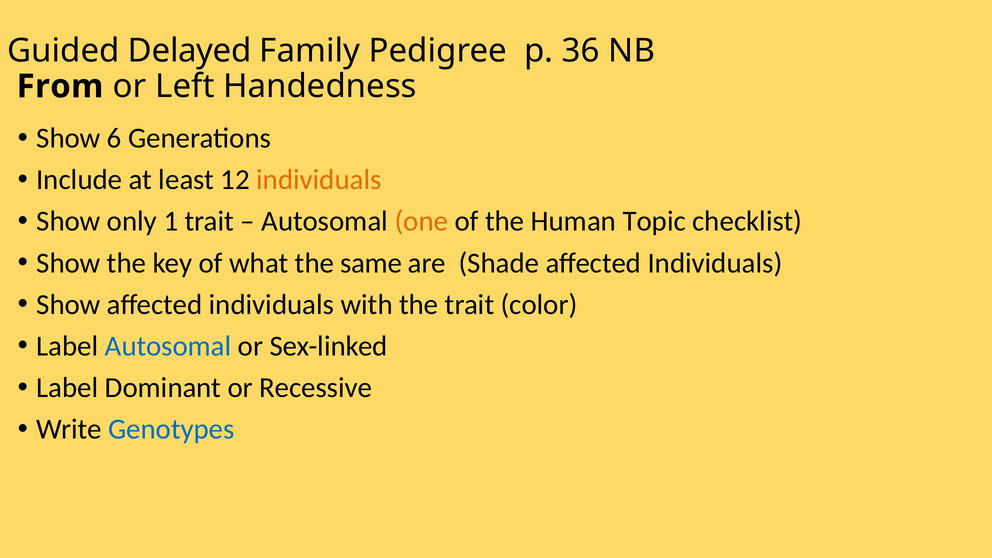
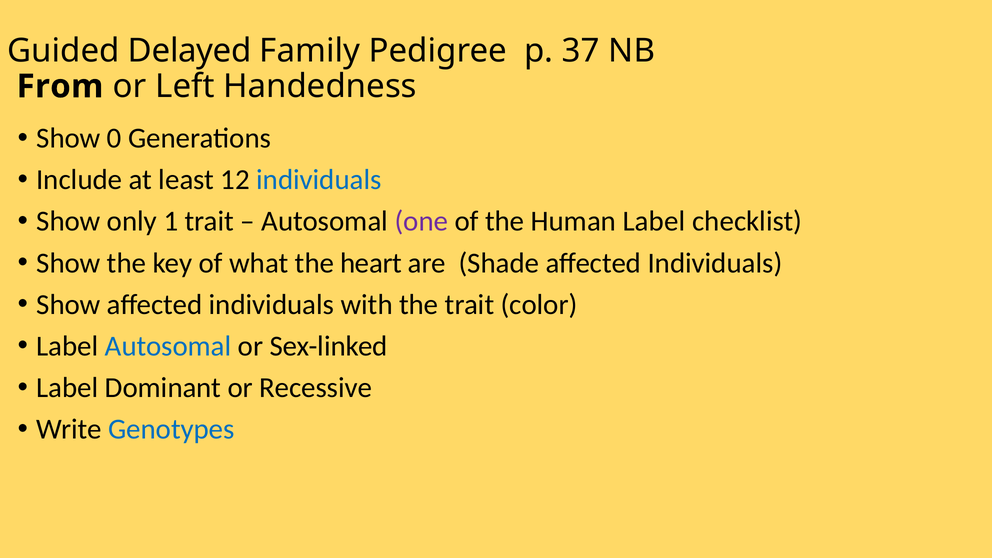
36: 36 -> 37 (581, 51)
6: 6 -> 0 (114, 138)
individuals colour: orange -> blue (319, 180)
one colour: orange -> purple (421, 221)
Human Topic: Topic -> Label (654, 221)
same: same -> heart (371, 263)
